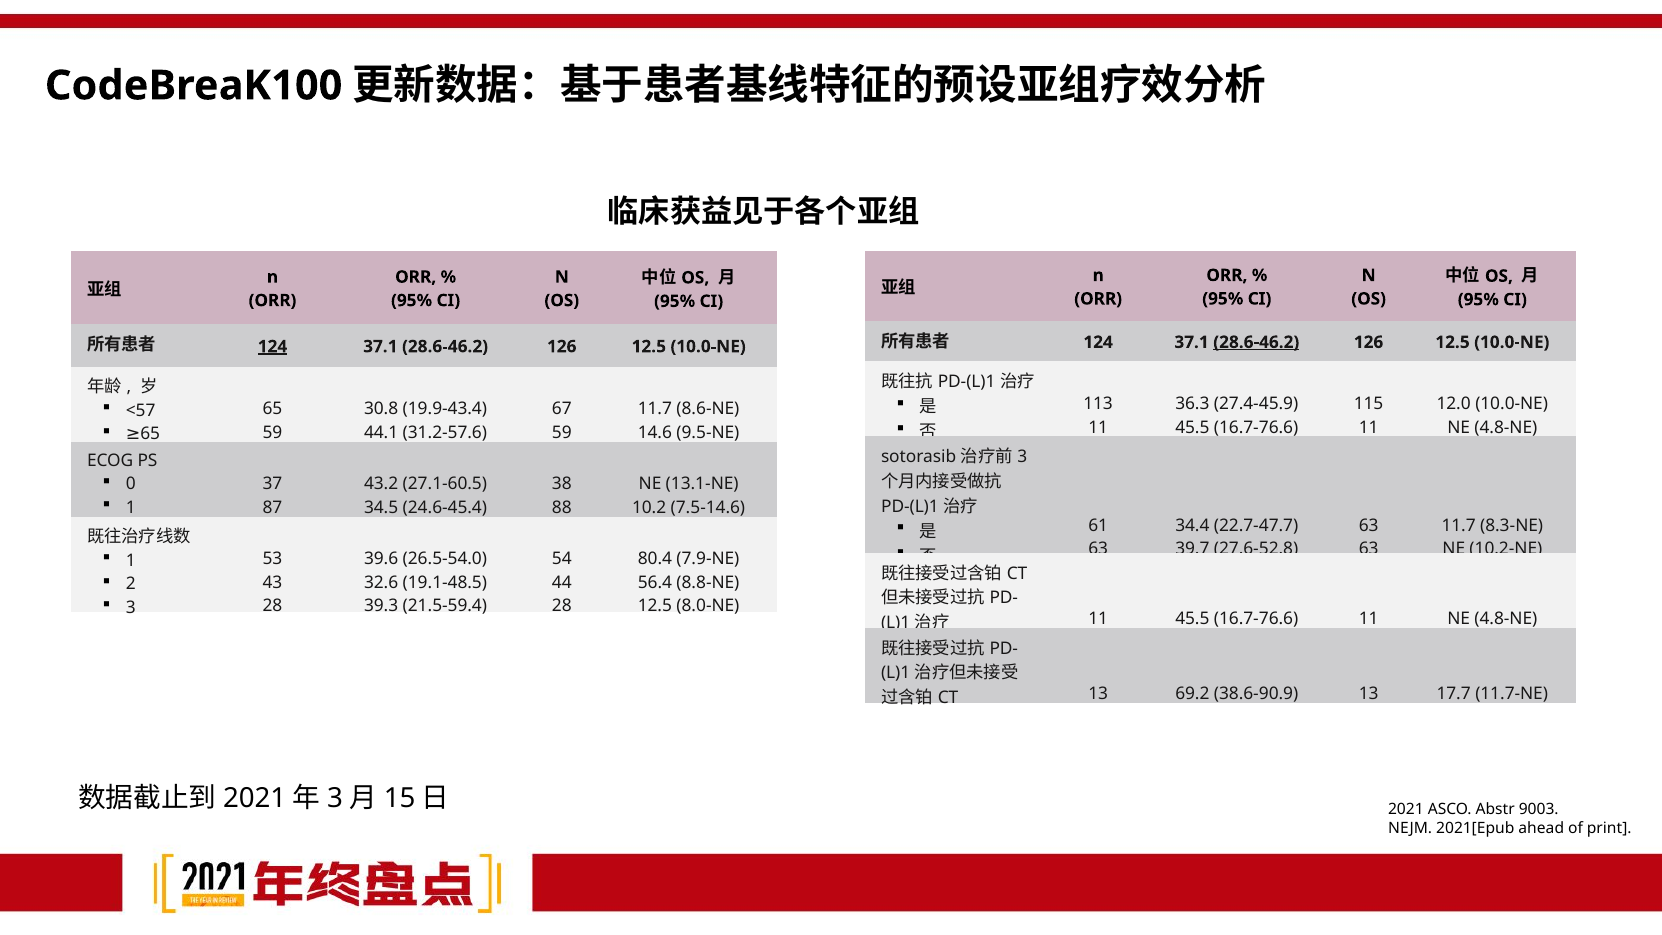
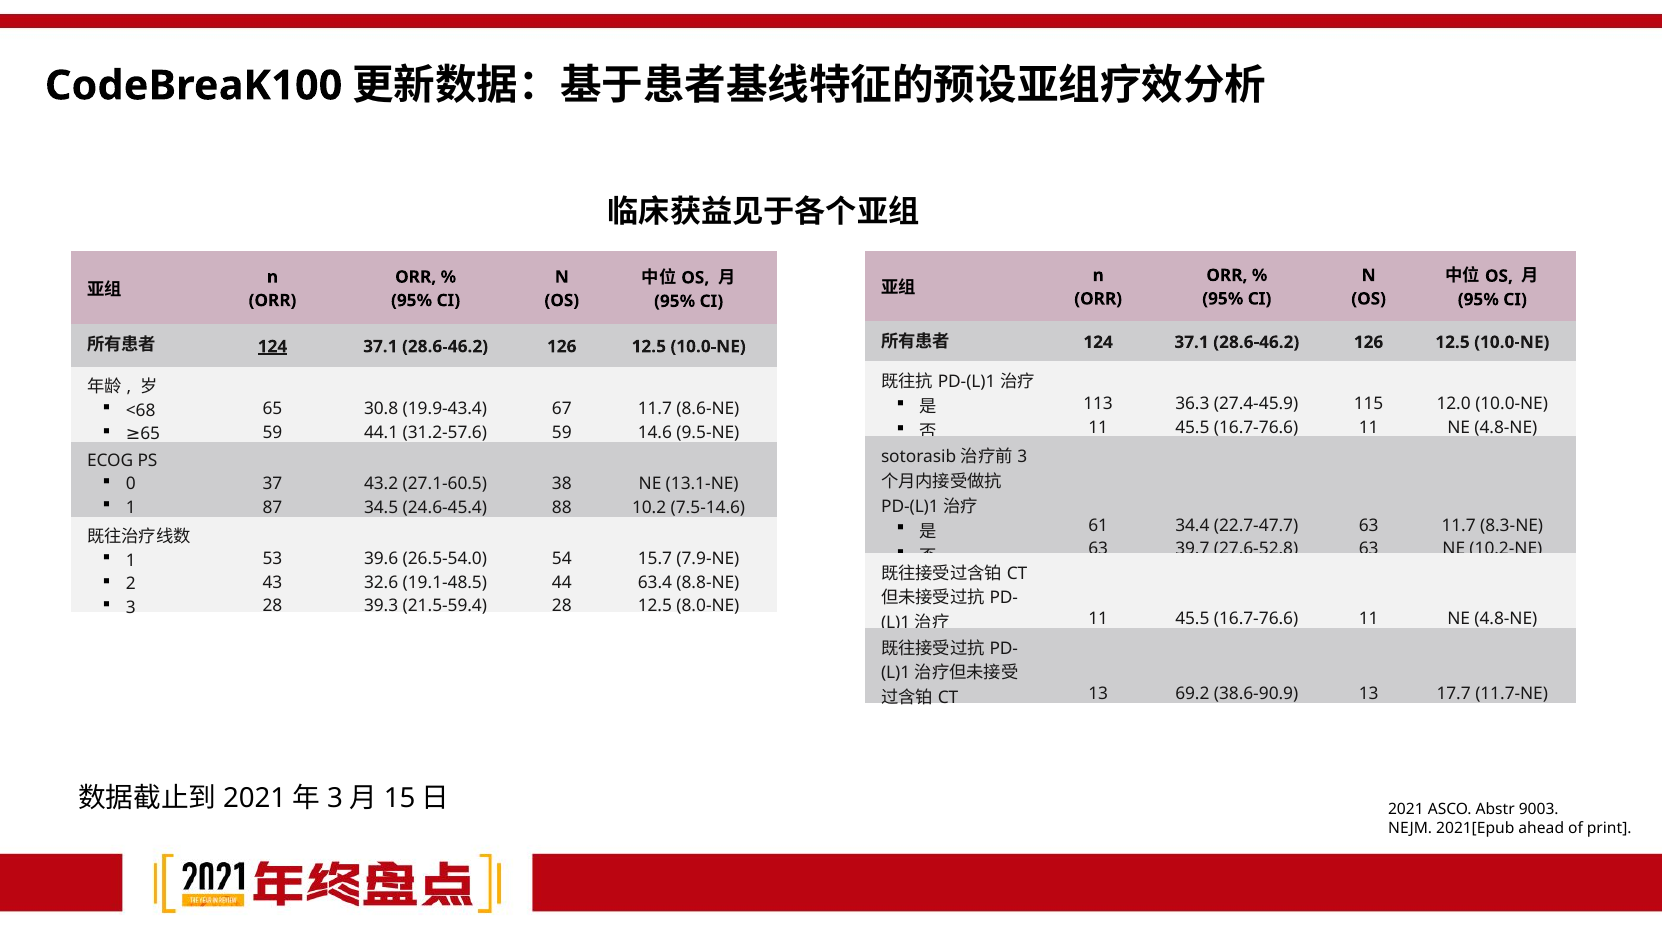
28.6-46.2 underline: present -> none (1256, 342)
<57: <57 -> <68 (141, 411)
80.4: 80.4 -> 15.7 (655, 559)
56.4: 56.4 -> 63.4 (655, 582)
